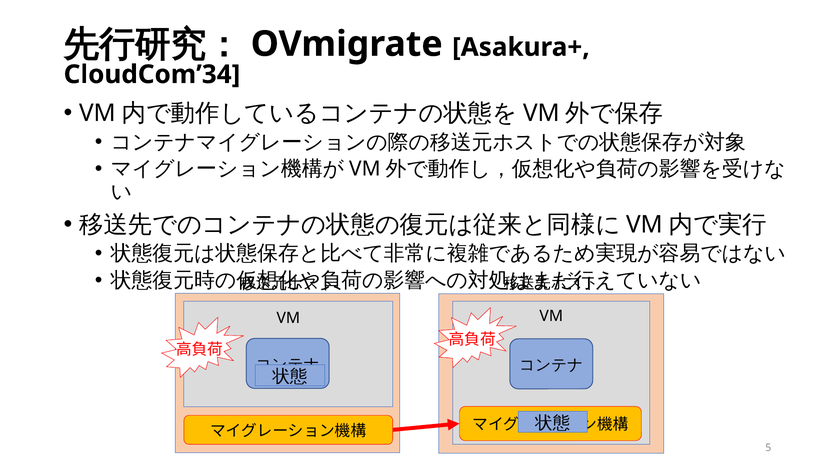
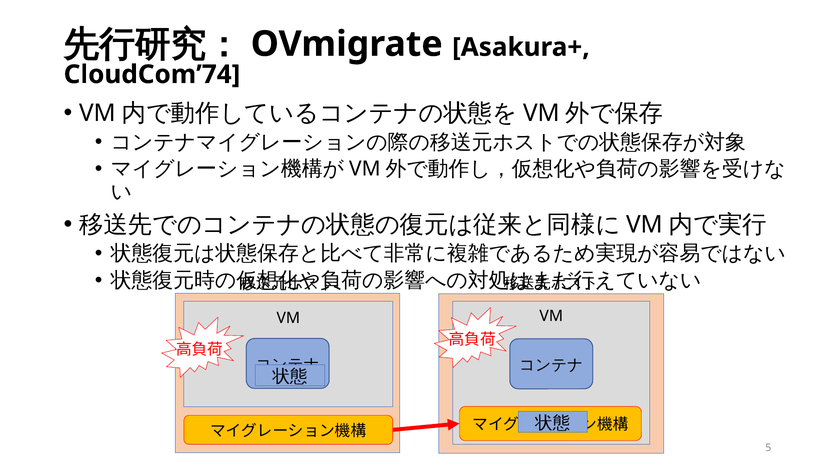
CloudCom’34: CloudCom’34 -> CloudCom’74 (152, 74)
